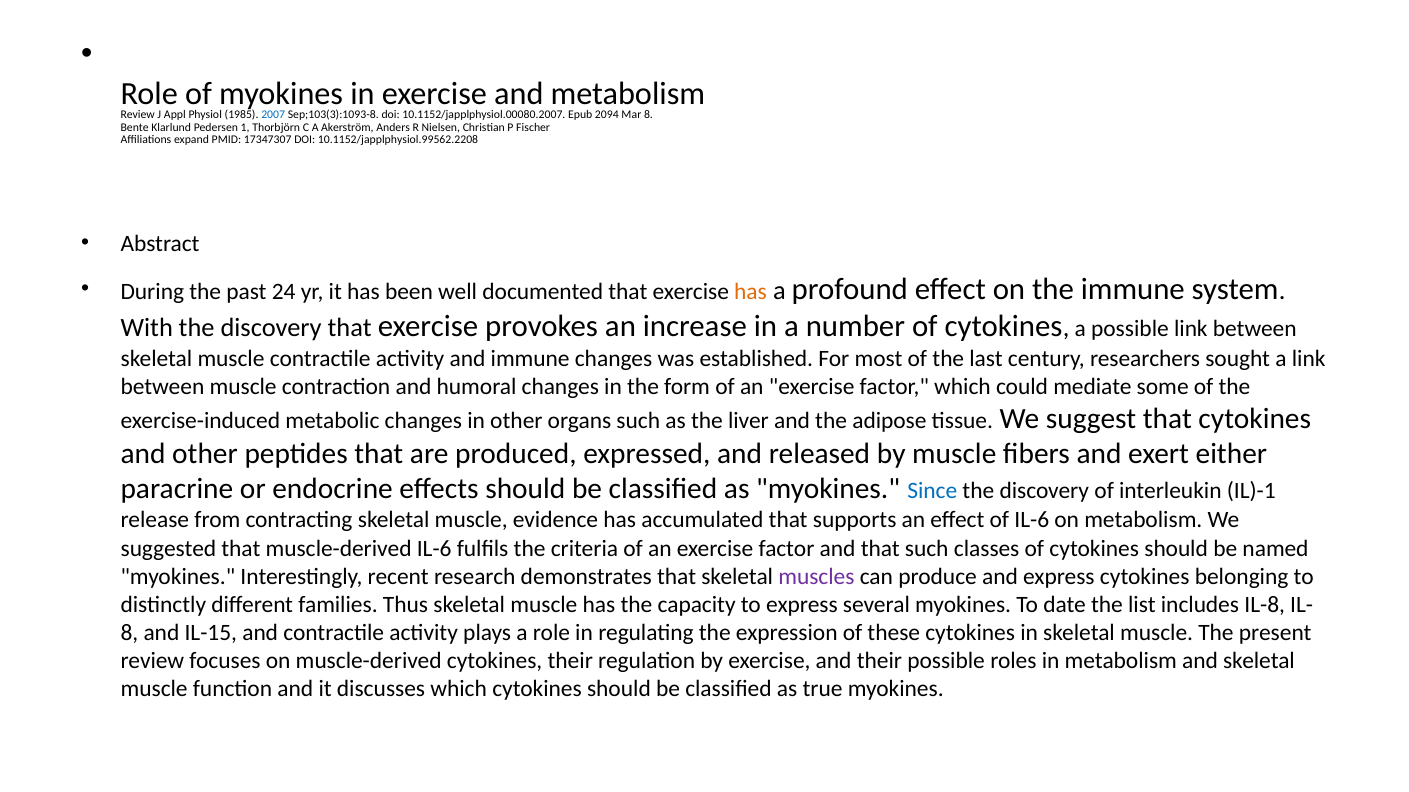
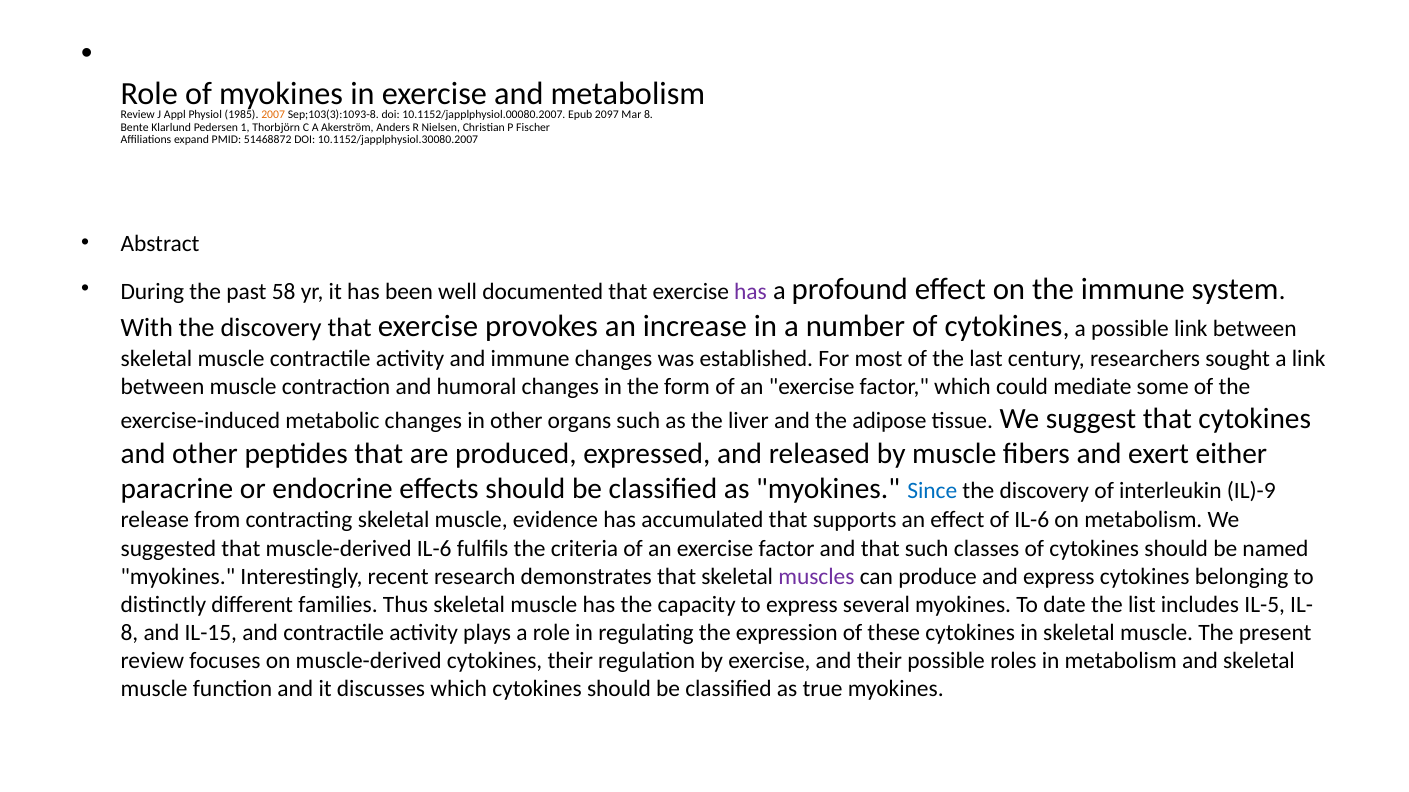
2007 colour: blue -> orange (273, 115)
2094: 2094 -> 2097 (607, 115)
17347307: 17347307 -> 51468872 (268, 140)
10.1152/japplphysiol.99562.2208: 10.1152/japplphysiol.99562.2208 -> 10.1152/japplphysiol.30080.2007 (398, 140)
24: 24 -> 58 (284, 292)
has colour: orange -> purple (751, 292)
IL)-1: IL)-1 -> IL)-9 (1251, 491)
IL-8: IL-8 -> IL-5 (1265, 605)
